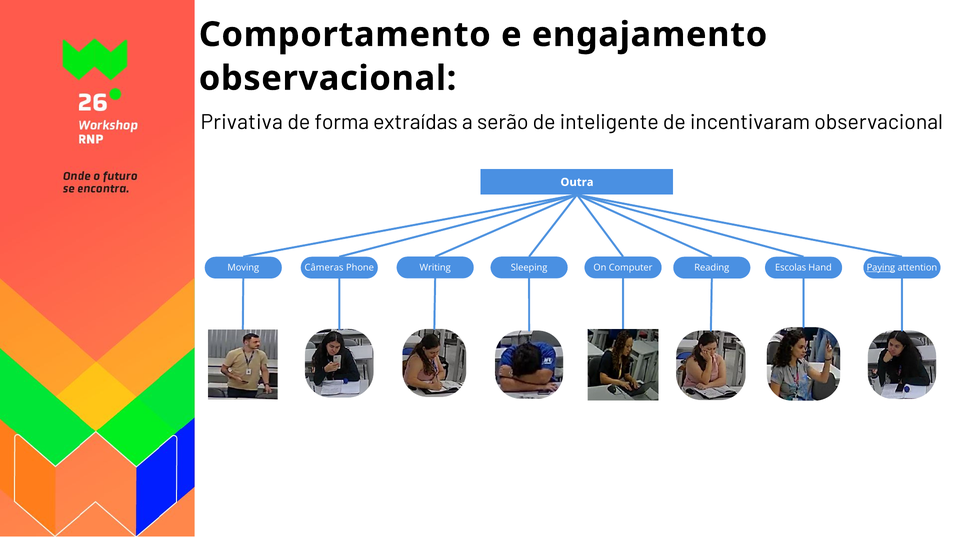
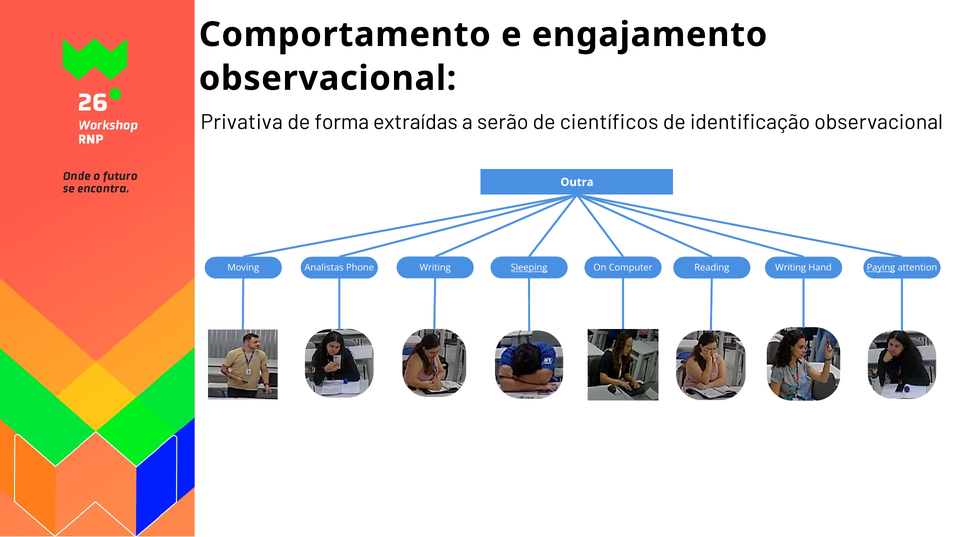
inteligente: inteligente -> científicos (609, 122)
incentivaram: incentivaram -> identificação (750, 122)
Câmeras: Câmeras -> Analistas (324, 268)
Sleeping underline: none -> present (529, 268)
Reading Escolas: Escolas -> Writing (791, 268)
